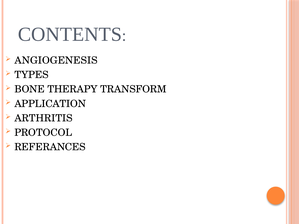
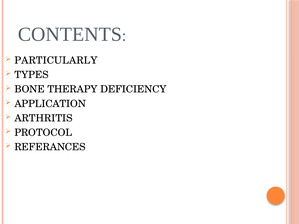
ANGIOGENESIS: ANGIOGENESIS -> PARTICULARLY (56, 60)
TRANSFORM: TRANSFORM -> DEFICIENCY (133, 89)
